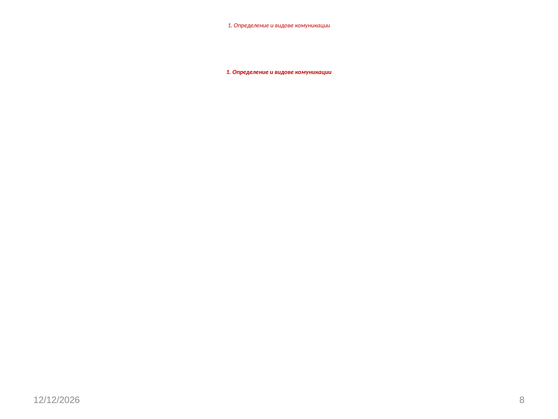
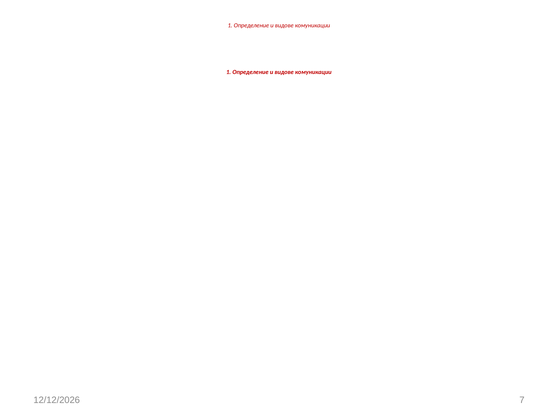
8: 8 -> 7 (522, 400)
